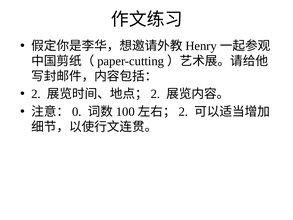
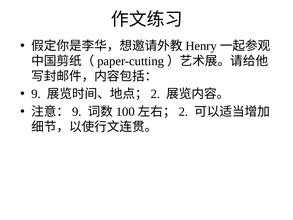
2: 2 -> 9 (36, 94)
0: 0 -> 9 (77, 112)
